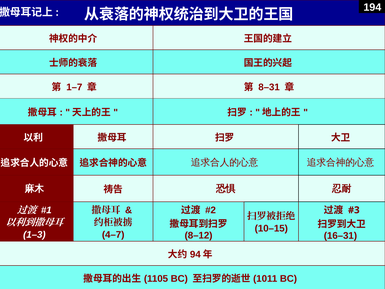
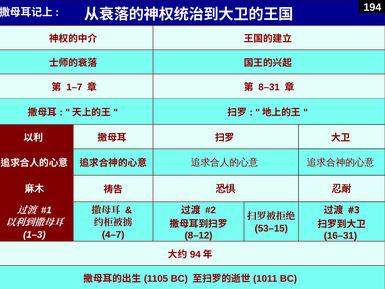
10–15: 10–15 -> 53–15 (271, 228)
